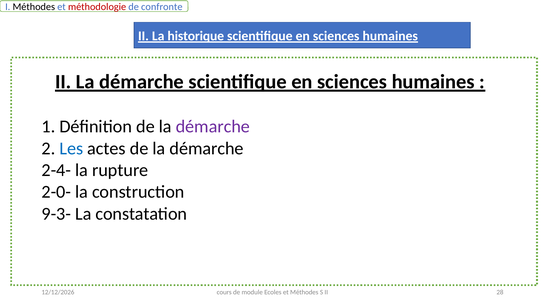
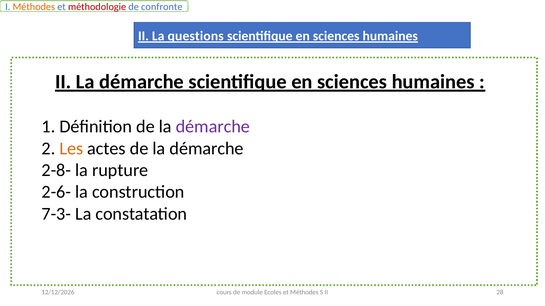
Méthodes colour: black -> orange (34, 7)
historique: historique -> questions (196, 36)
Les colour: blue -> orange (71, 149)
2-4-: 2-4- -> 2-8- (56, 170)
2-0-: 2-0- -> 2-6- (56, 192)
9-3-: 9-3- -> 7-3- (56, 214)
